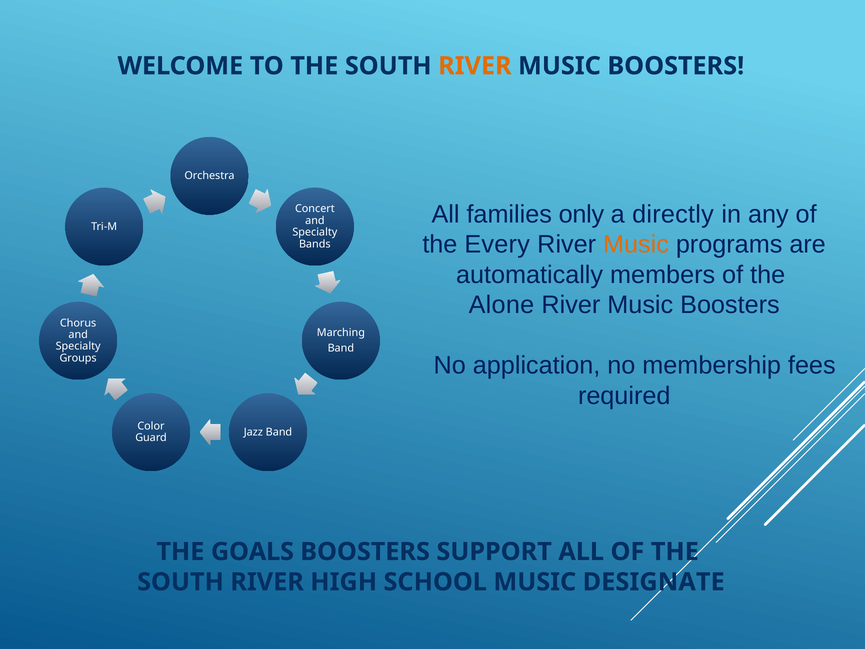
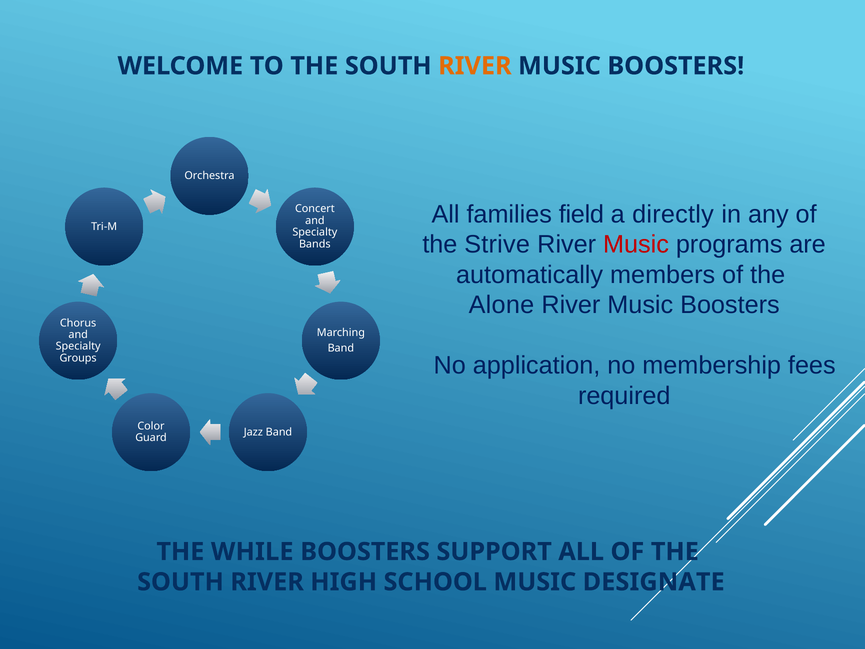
only: only -> field (581, 214)
Every: Every -> Strive (497, 244)
Music colour: orange -> red (636, 244)
GOALS: GOALS -> WHILE (252, 552)
